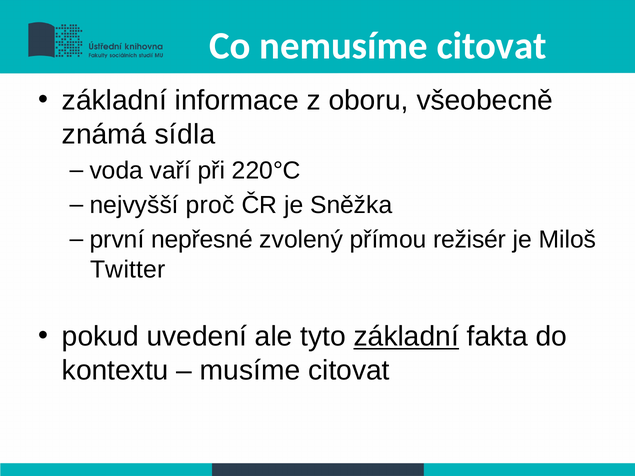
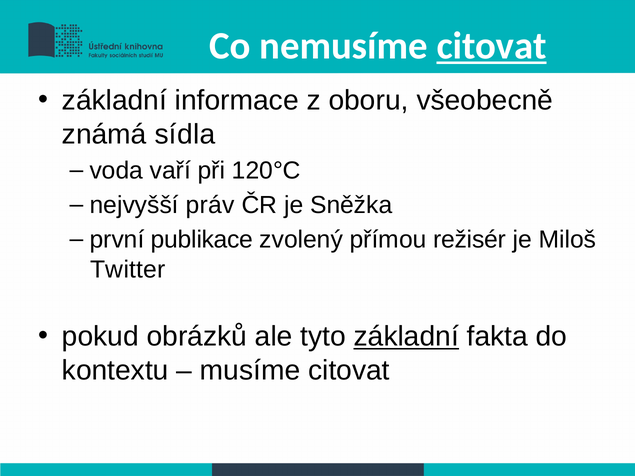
citovat underline: none -> present (492, 46)
220°C: 220°C -> 120°C (266, 171)
proč: proč -> práv (210, 205)
nepřesné: nepřesné -> publikace (202, 240)
uvedení: uvedení -> obrázků (197, 337)
